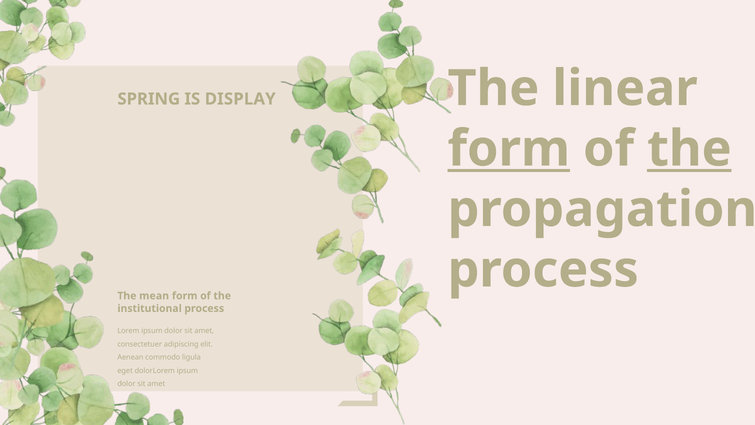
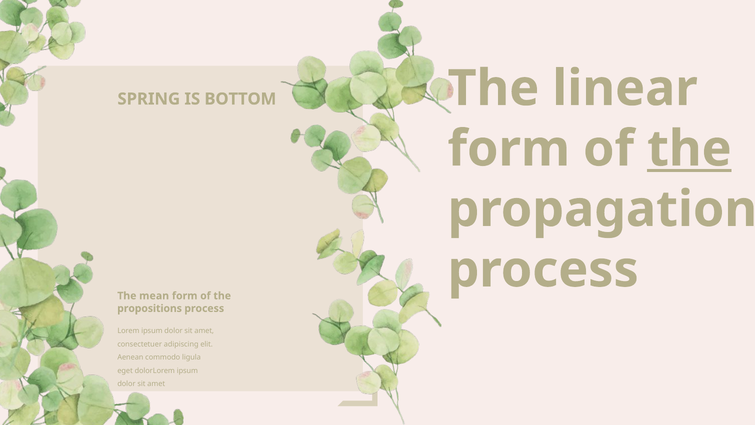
DISPLAY: DISPLAY -> BOTTOM (240, 99)
form underline: present -> none (509, 149)
institutional: institutional -> propositions (150, 308)
